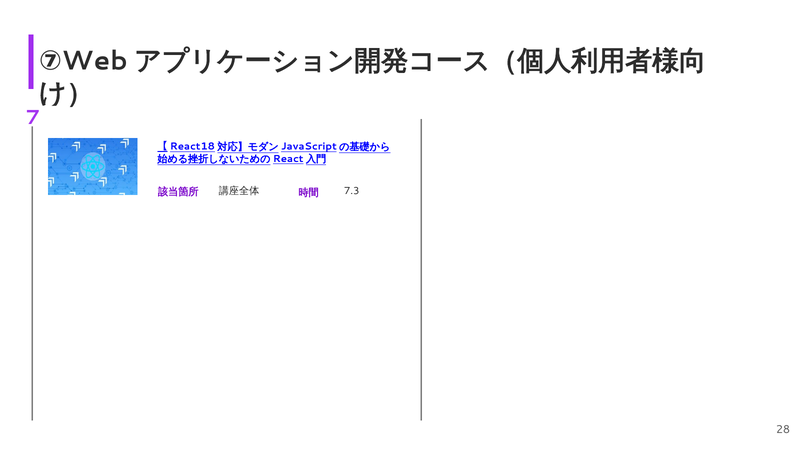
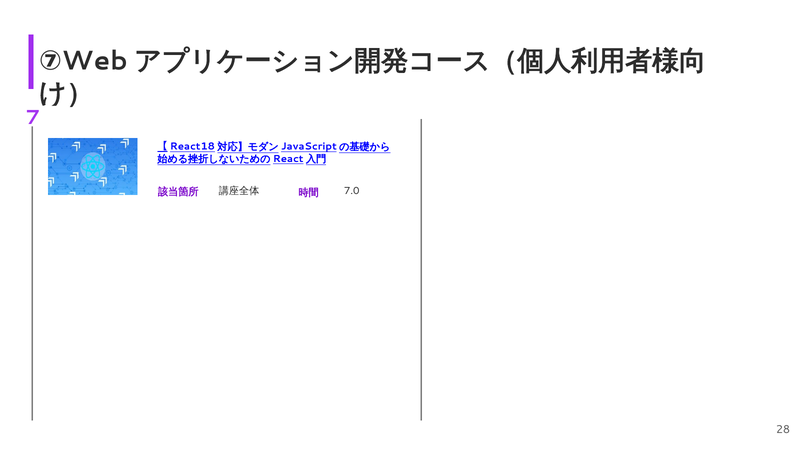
7.3: 7.3 -> 7.0 (352, 191)
